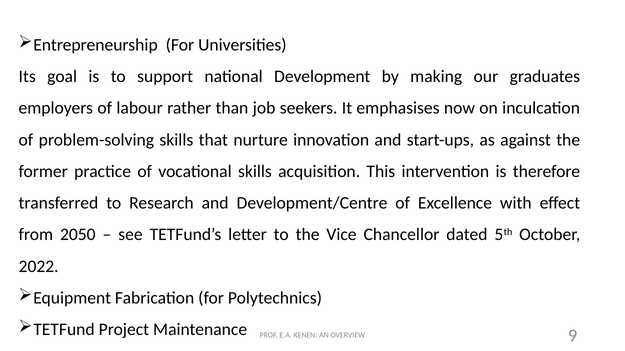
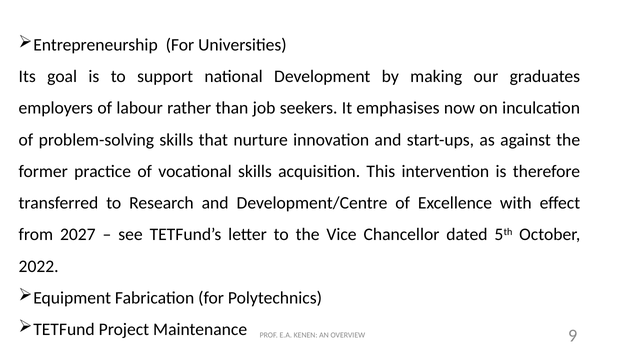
2050: 2050 -> 2027 (78, 235)
